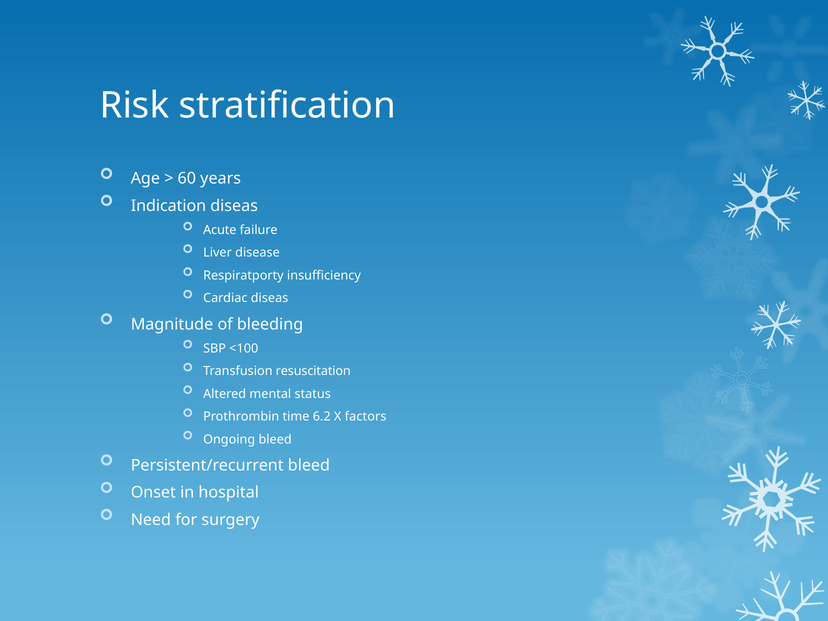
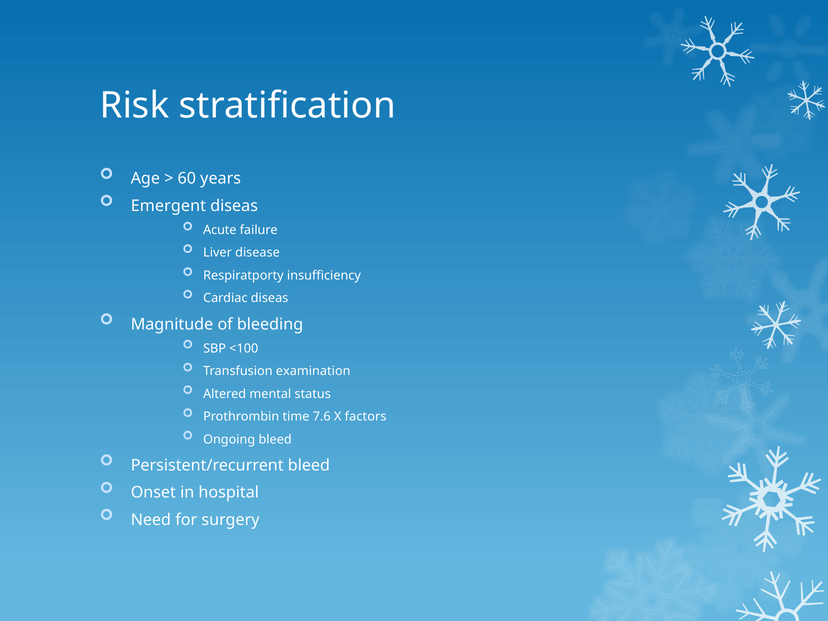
Indication: Indication -> Emergent (168, 206)
resuscitation: resuscitation -> examination (313, 371)
6.2: 6.2 -> 7.6 (322, 417)
